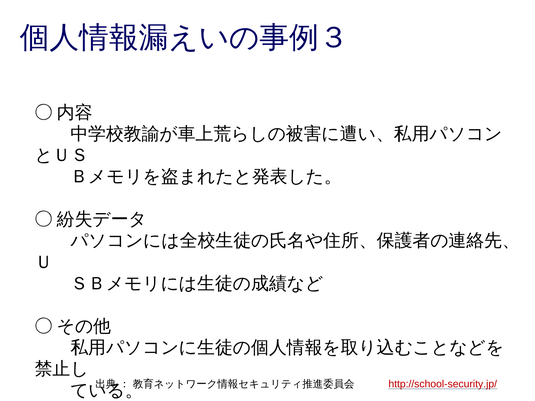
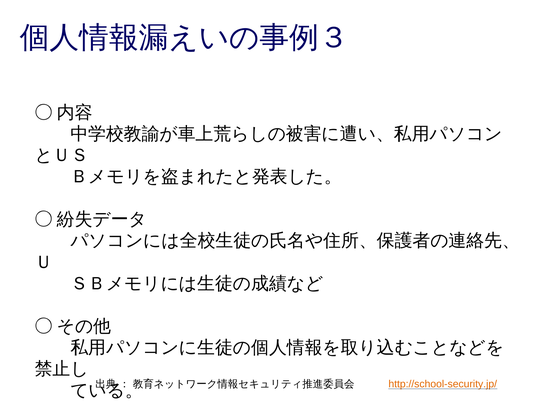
http://school-security.jp/ colour: red -> orange (443, 384)
